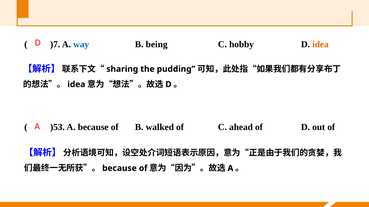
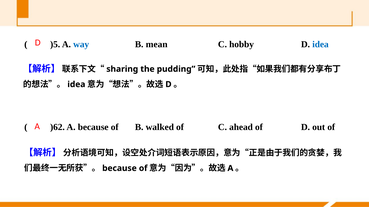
)7: )7 -> )5 (55, 44)
being: being -> mean (157, 44)
idea colour: orange -> blue (320, 44)
)53: )53 -> )62 (57, 127)
